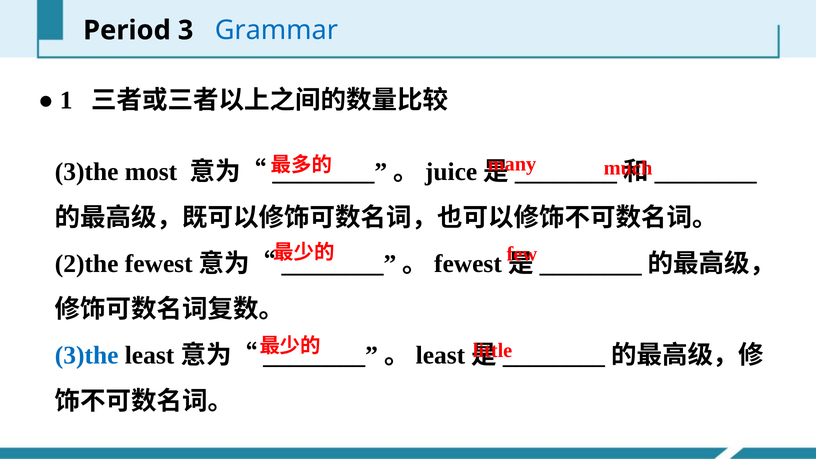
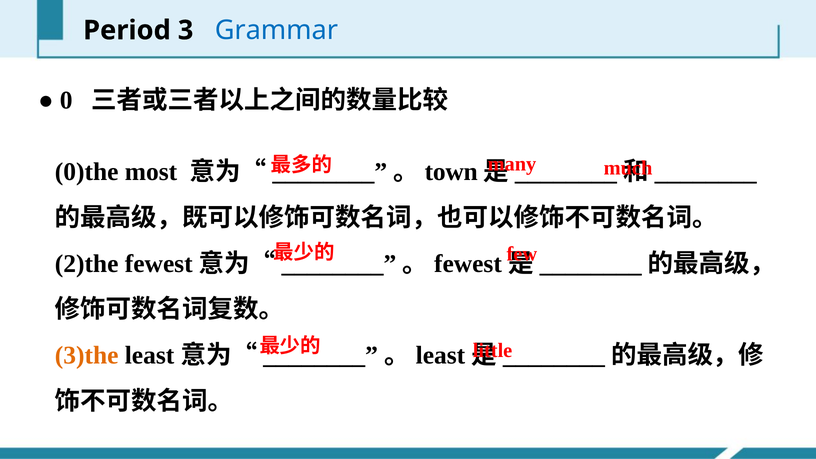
1: 1 -> 0 (66, 100)
3)the: 3)the -> 0)the (87, 172)
juice: juice -> town (451, 172)
3)the colour: blue -> orange (87, 355)
